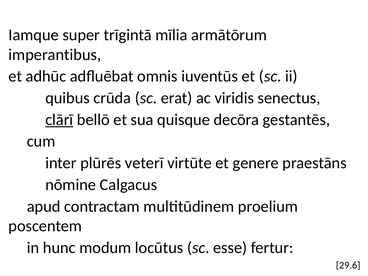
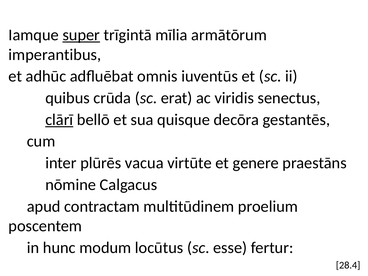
super underline: none -> present (81, 35)
veterī: veterī -> vacua (144, 163)
29.6: 29.6 -> 28.4 (348, 265)
